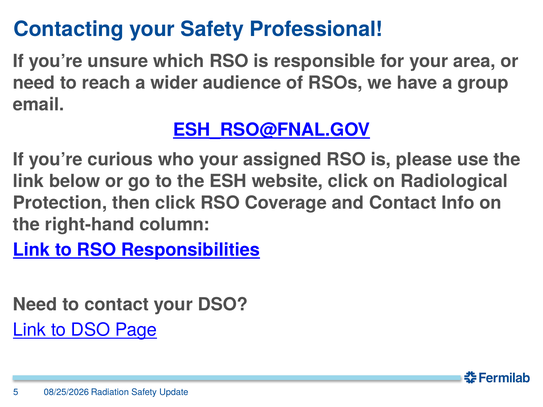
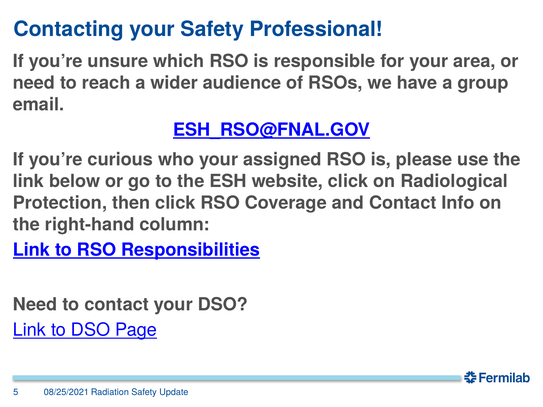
08/25/2026: 08/25/2026 -> 08/25/2021 (66, 392)
